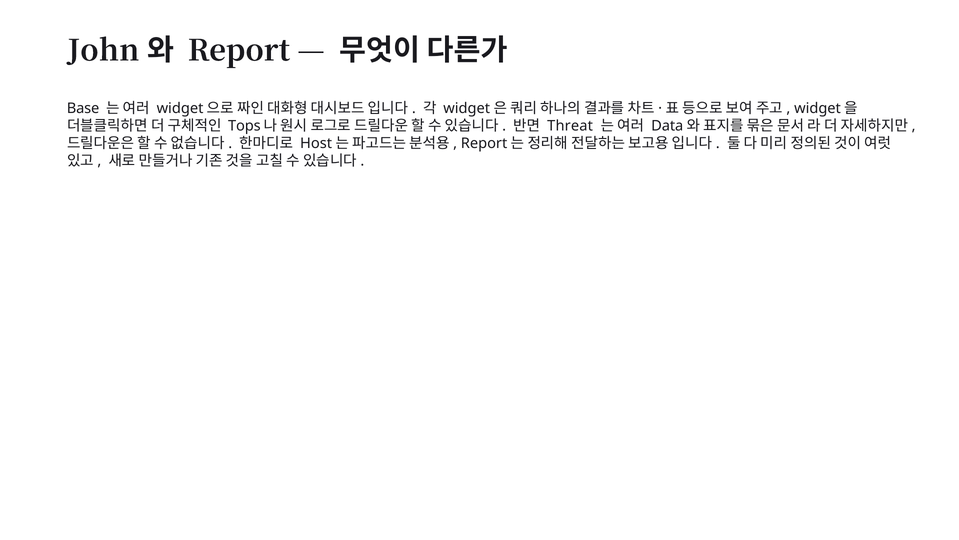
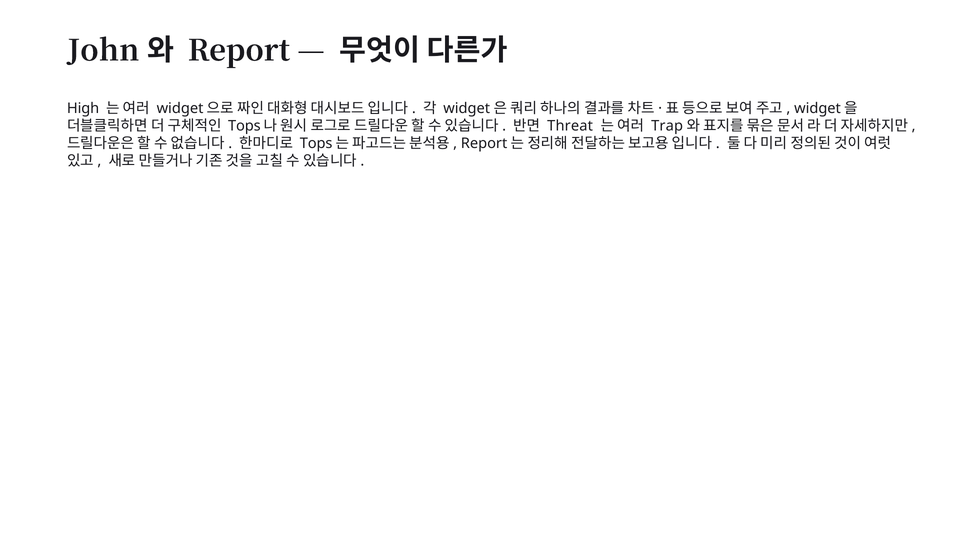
Base: Base -> High (83, 108)
Data: Data -> Trap (667, 126)
Host: Host -> Tops (316, 143)
